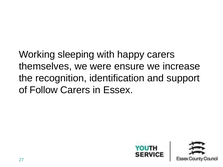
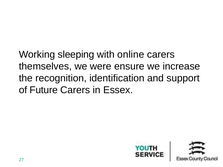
happy: happy -> online (131, 55)
Follow: Follow -> Future (44, 90)
